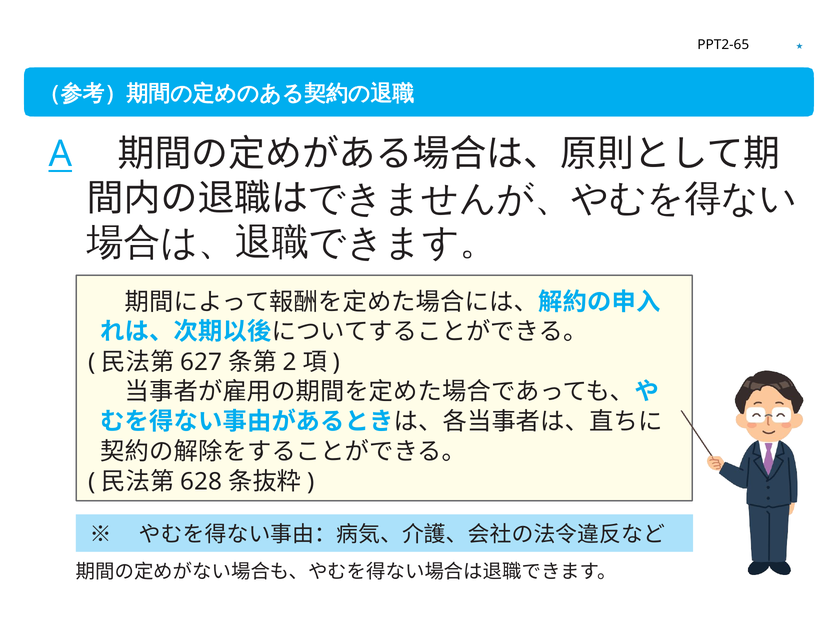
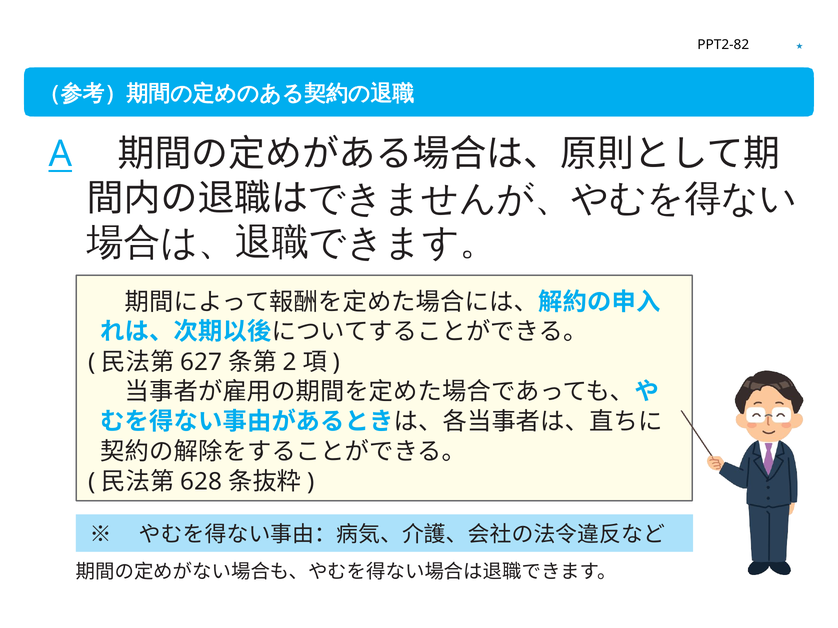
PPT2-65: PPT2-65 -> PPT2-82 (723, 45)
